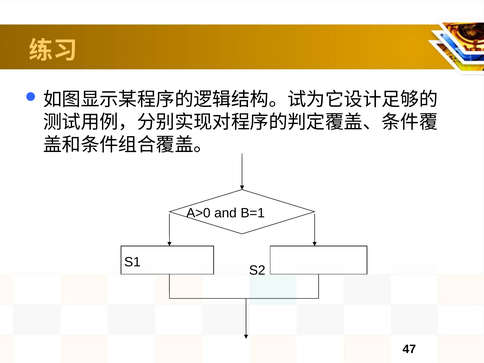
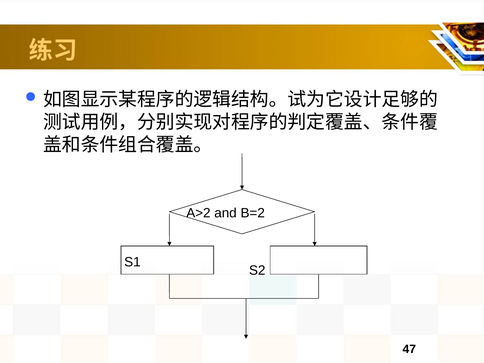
A>0: A>0 -> A>2 (198, 213)
B=1: B=1 -> B=2 (253, 213)
